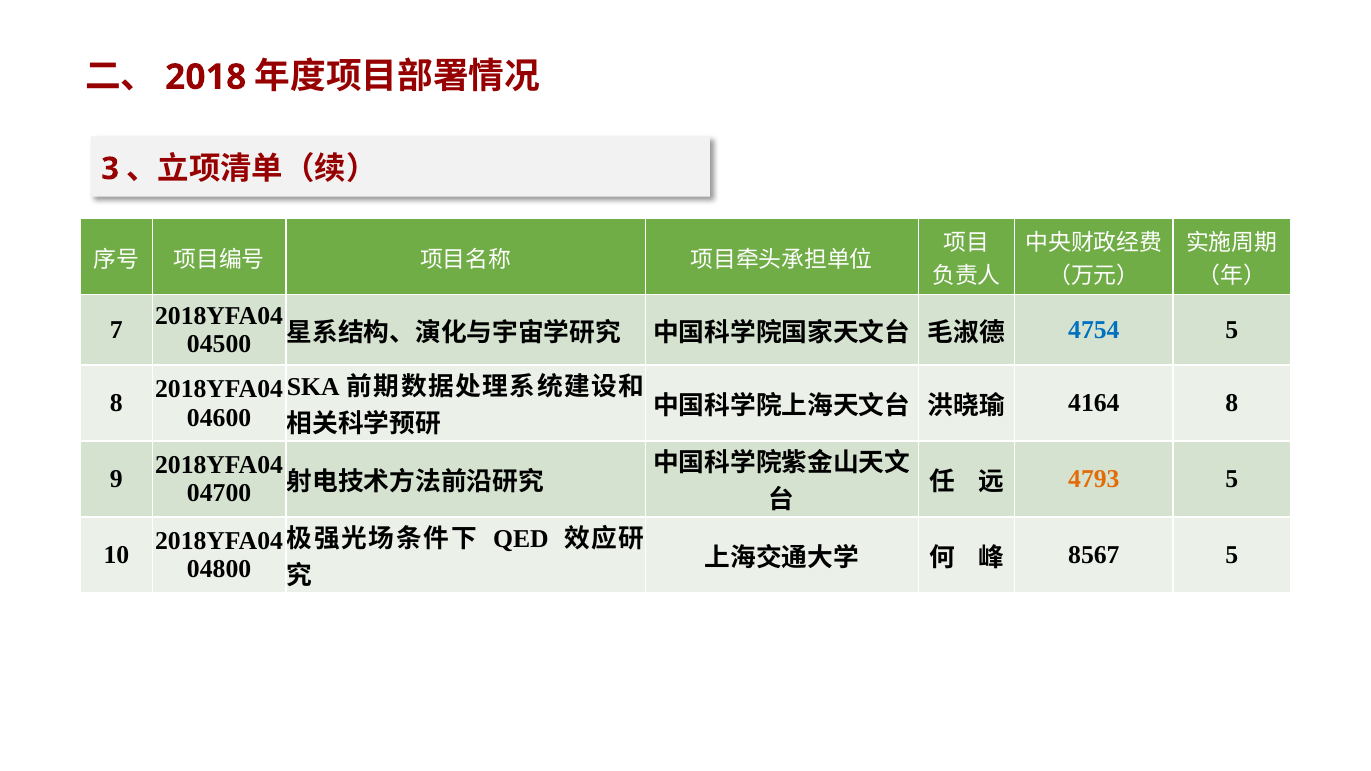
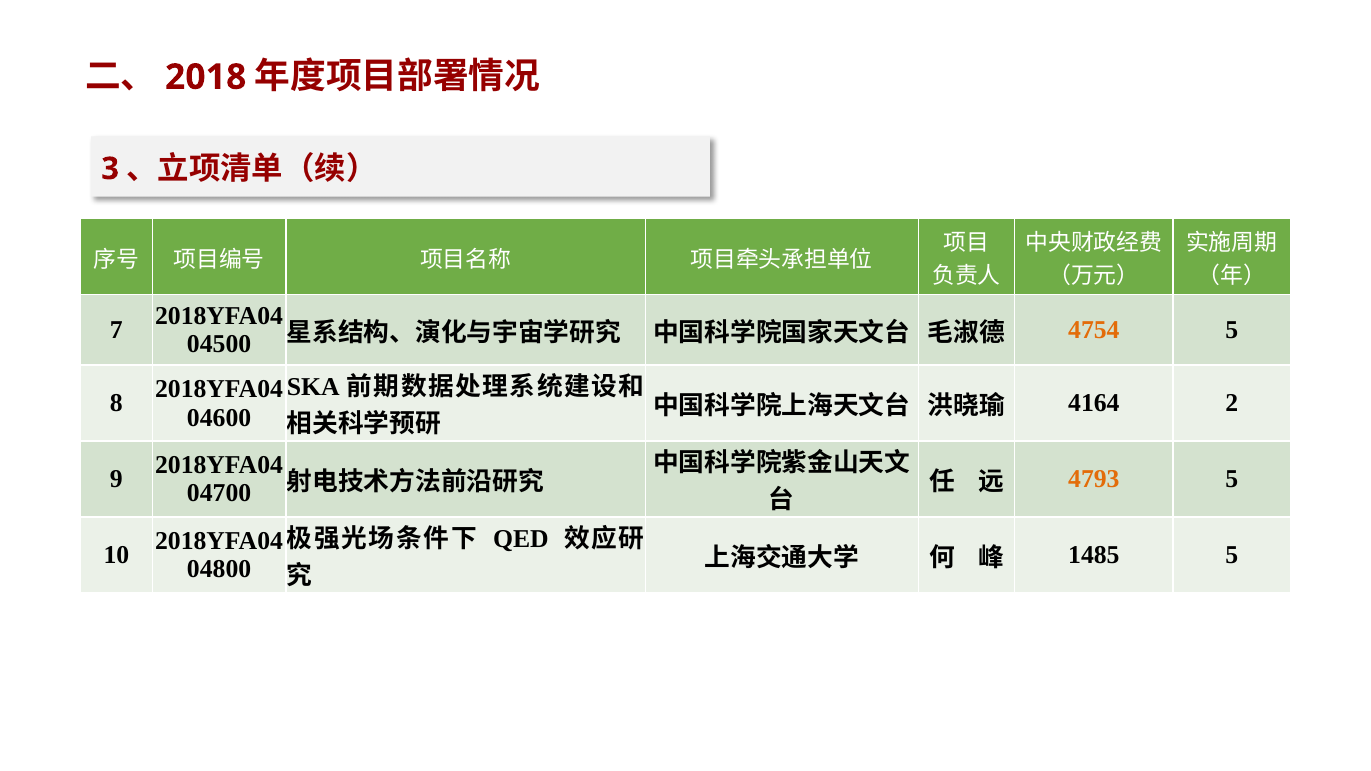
4754 colour: blue -> orange (1094, 330)
4164 8: 8 -> 2 (1232, 403)
8567: 8567 -> 1485 (1094, 555)
